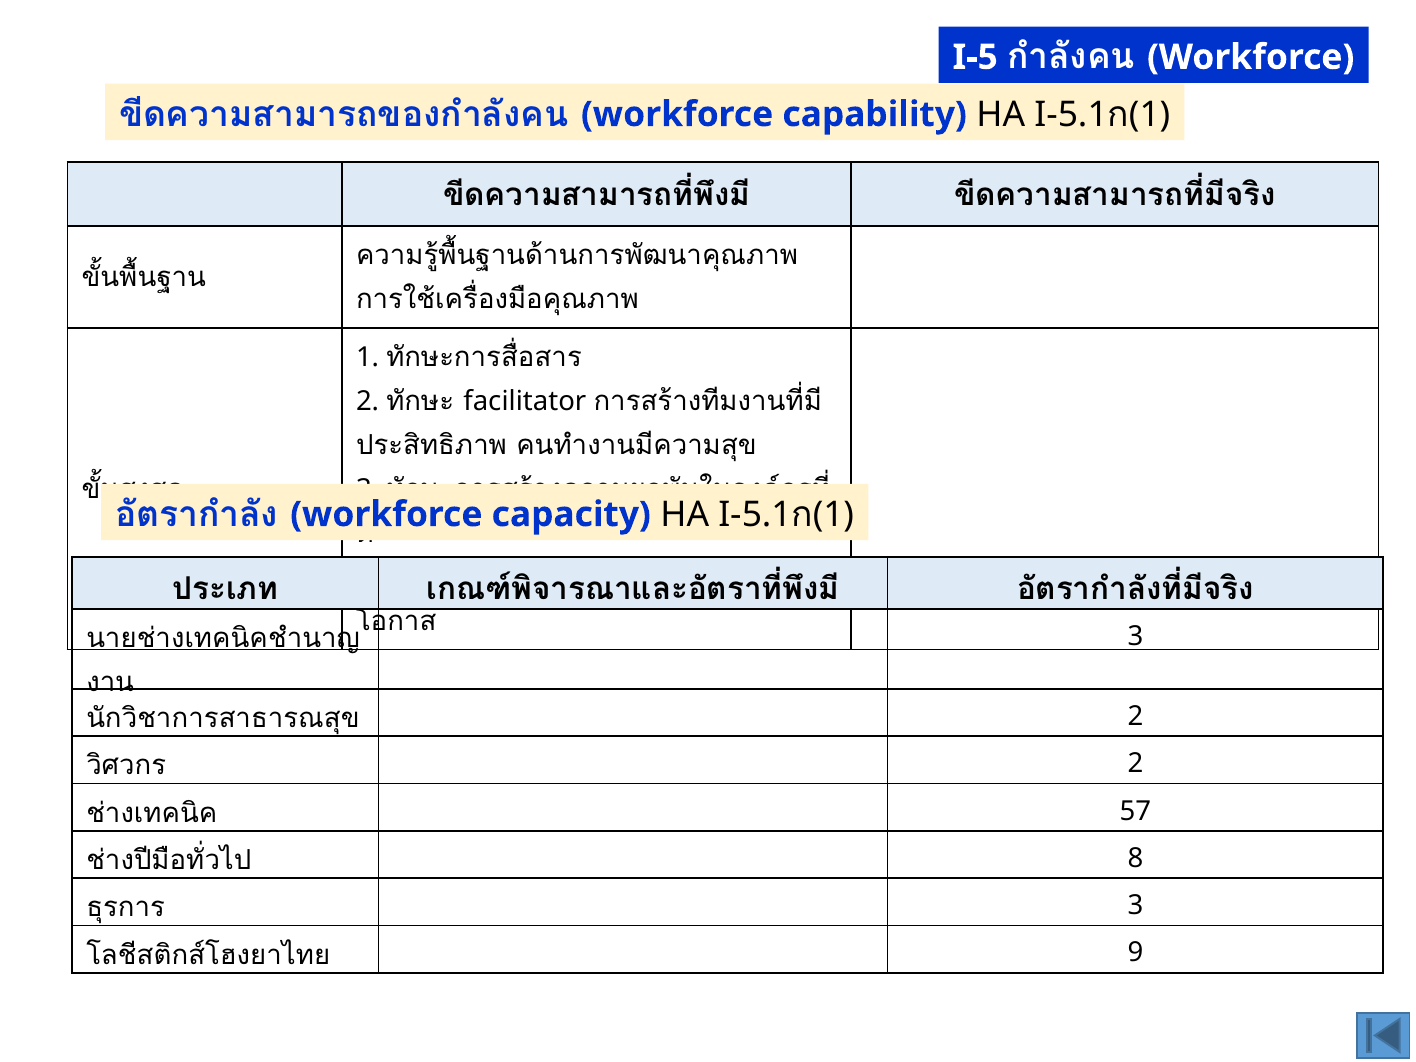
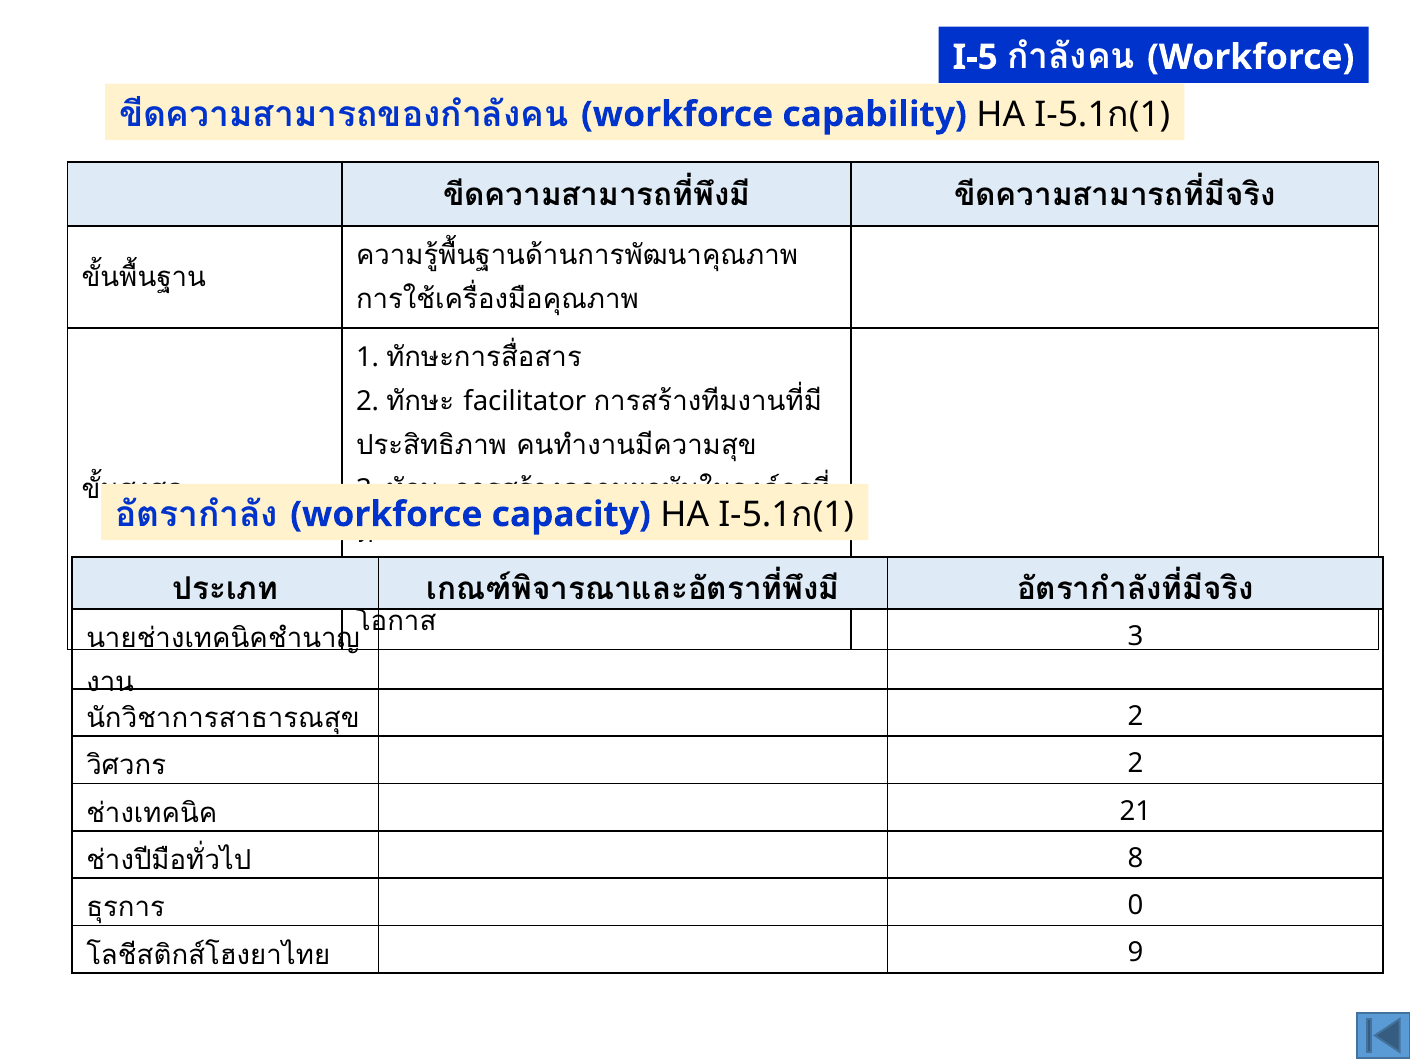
57: 57 -> 21 (1135, 811)
3: 3 -> 0 (1135, 906)
